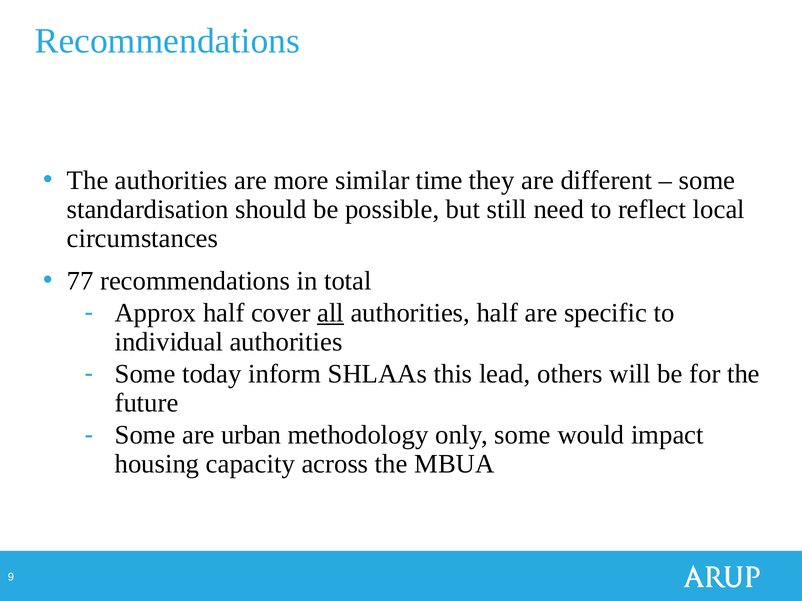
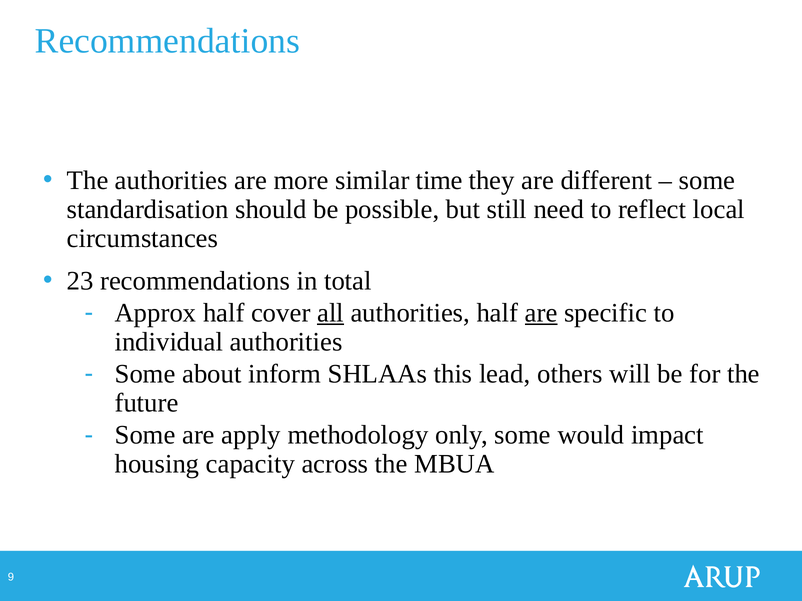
77: 77 -> 23 (80, 281)
are underline: none -> present (541, 313)
today: today -> about (212, 374)
urban: urban -> apply (251, 435)
